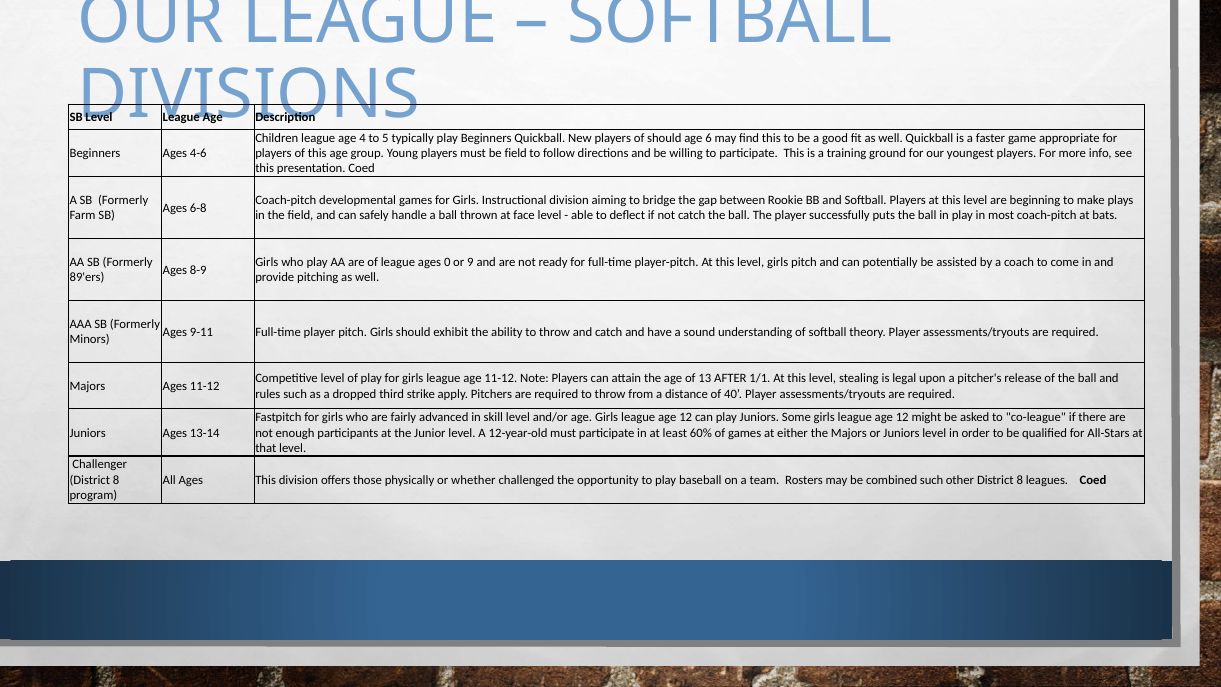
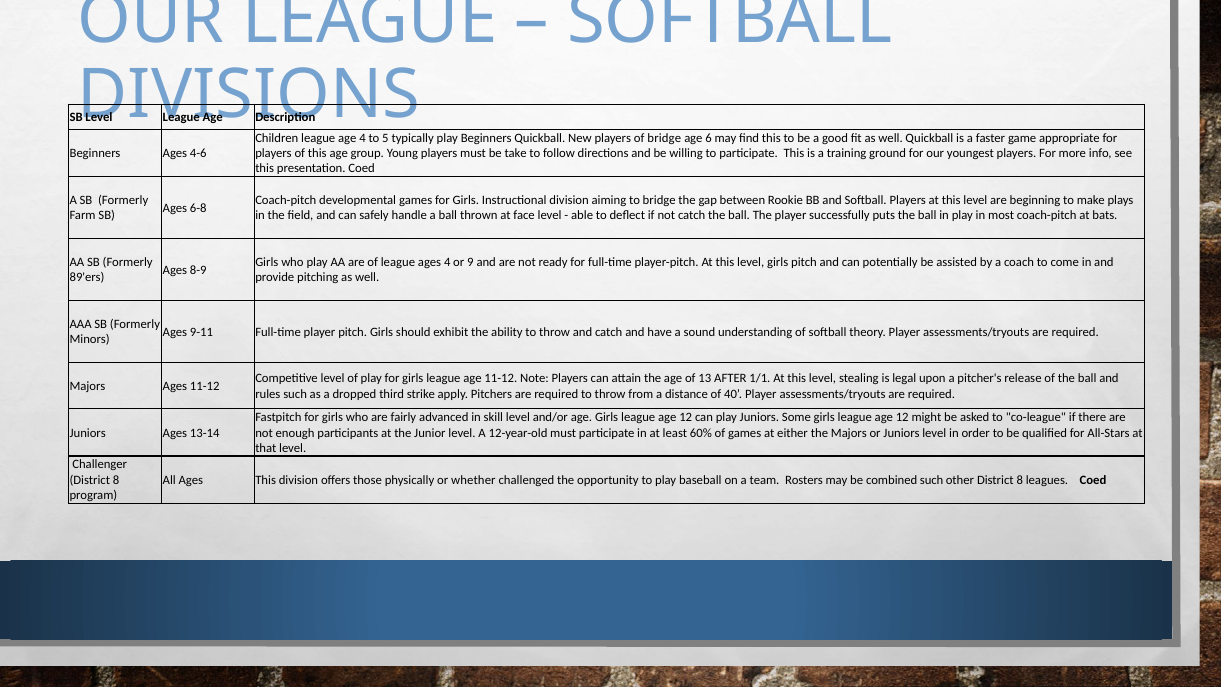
of should: should -> bridge (664, 138)
be field: field -> take (516, 153)
ages 0: 0 -> 4 (447, 262)
